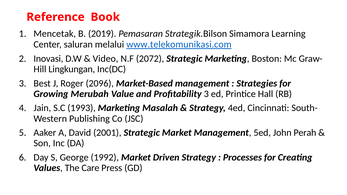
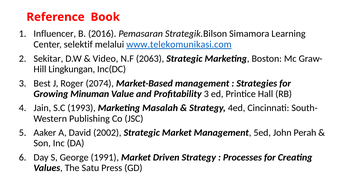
Mencetak: Mencetak -> Influencer (55, 34)
2019: 2019 -> 2016 (102, 34)
saluran: saluran -> selektif (78, 44)
Inovasi: Inovasi -> Sekitar (48, 59)
2072: 2072 -> 2063 (150, 59)
2096: 2096 -> 2074 (100, 83)
Merubah: Merubah -> Minuman (90, 94)
2001: 2001 -> 2002 (107, 133)
1992: 1992 -> 1991 (105, 158)
Care: Care -> Satu (90, 168)
